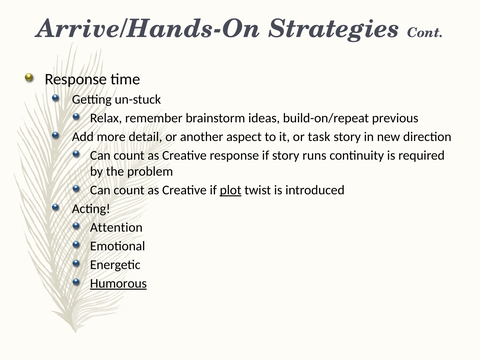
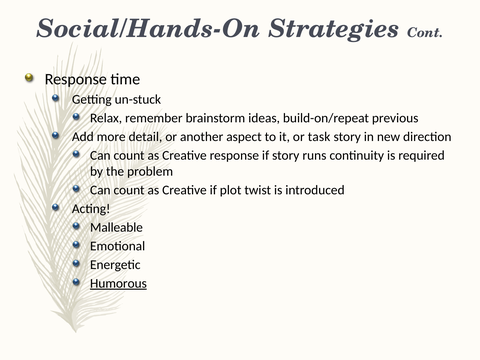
Arrive/Hands-On: Arrive/Hands-On -> Social/Hands-On (149, 29)
plot underline: present -> none (231, 190)
Attention: Attention -> Malleable (116, 227)
